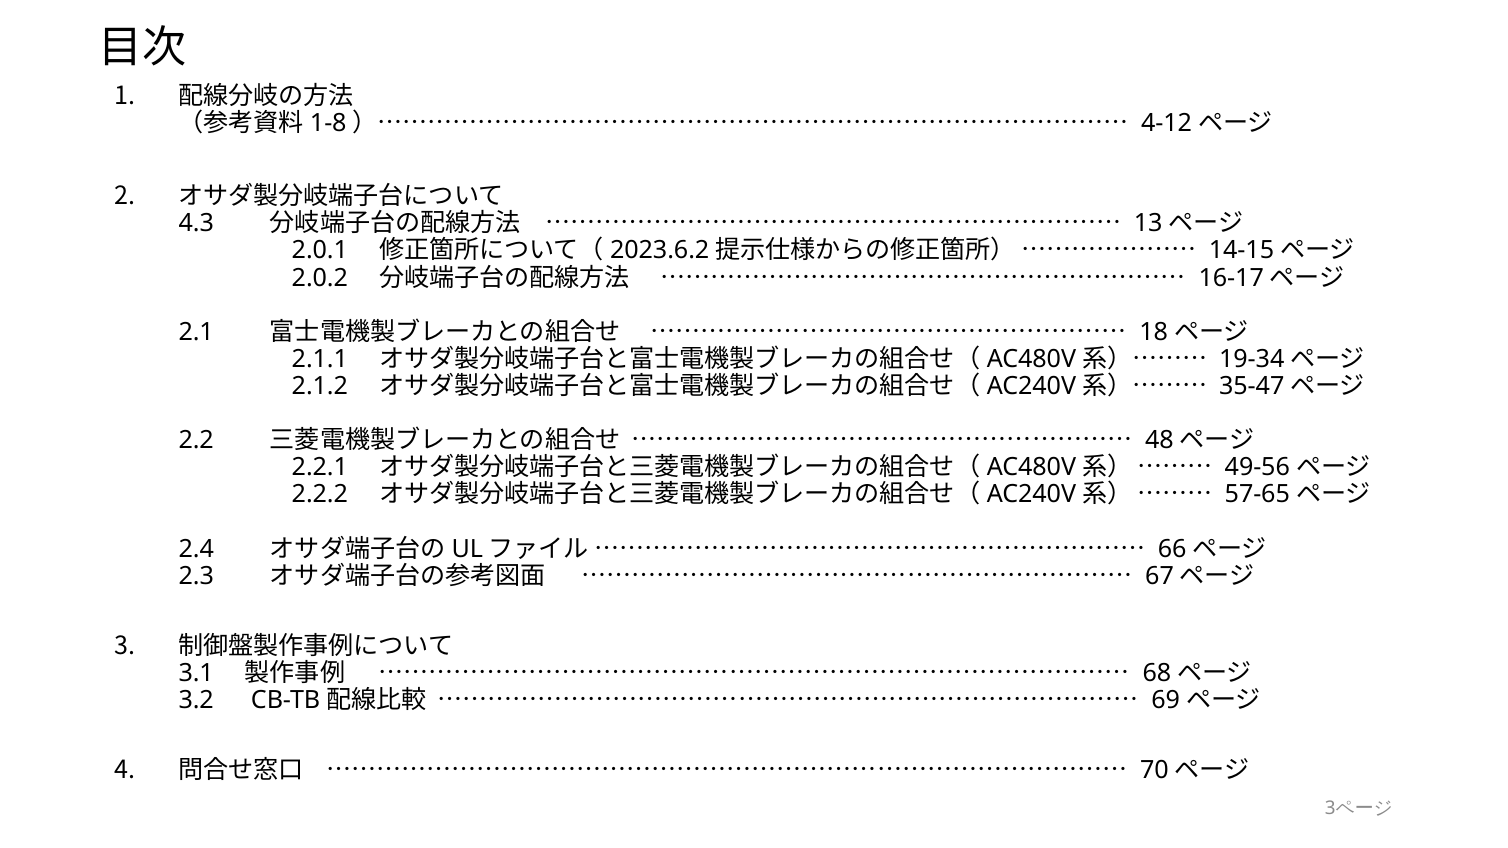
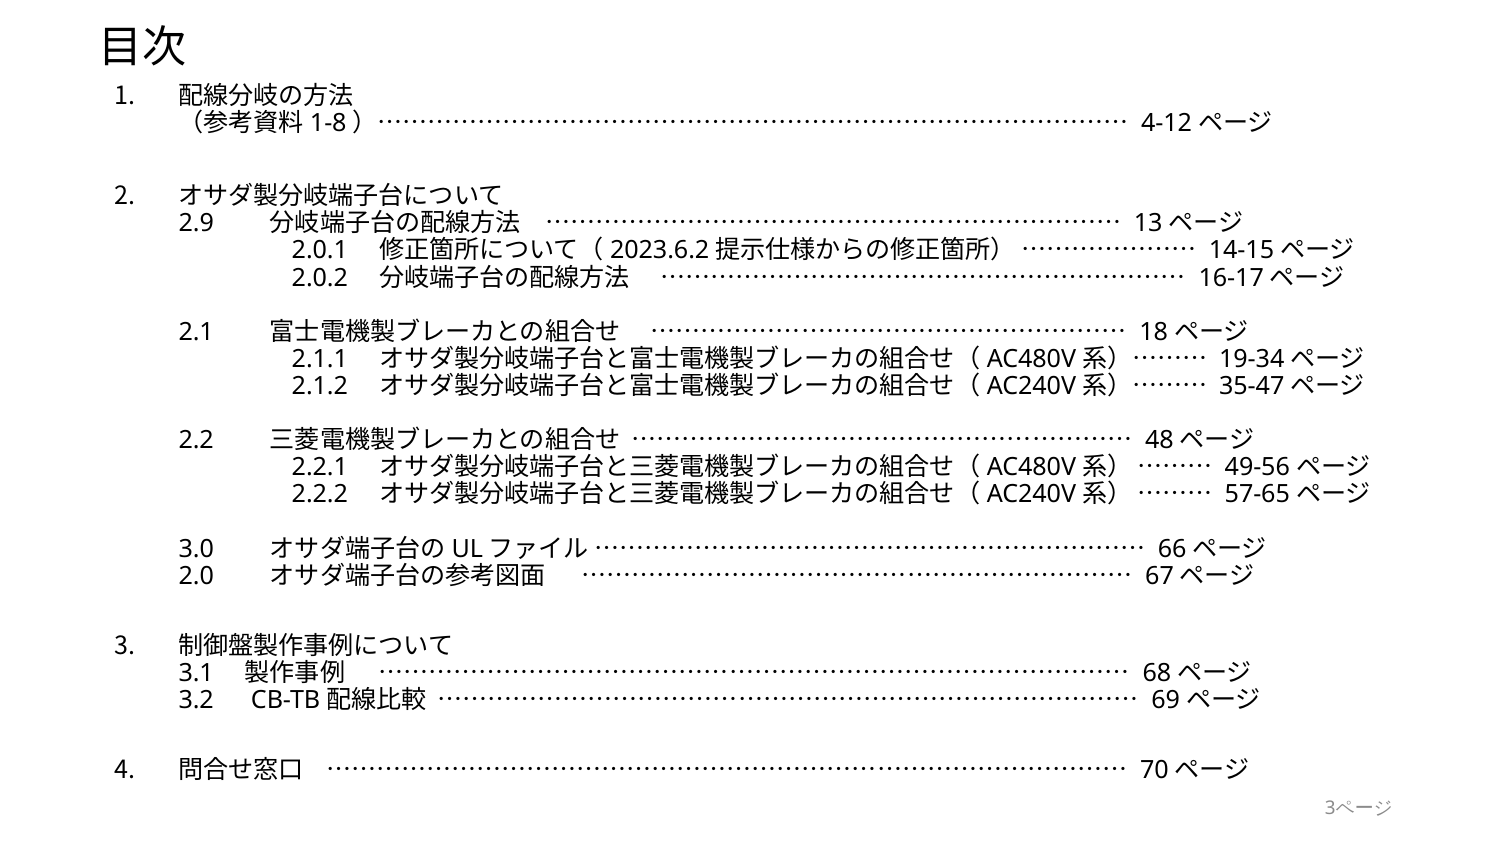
4.3: 4.3 -> 2.9 (196, 224)
2.4: 2.4 -> 3.0 (196, 549)
2.3: 2.3 -> 2.0 (196, 576)
